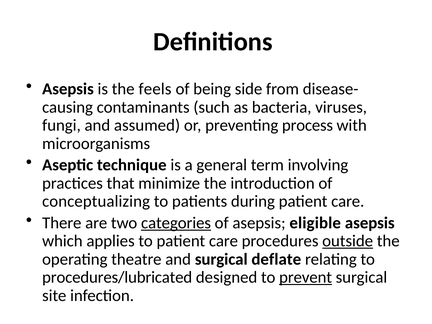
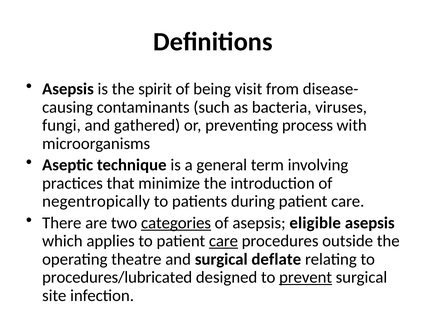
feels: feels -> spirit (155, 89)
side: side -> visit (249, 89)
assumed: assumed -> gathered (147, 125)
conceptualizing: conceptualizing -> negentropically (96, 201)
care underline: none -> present (223, 241)
outside underline: present -> none (348, 241)
